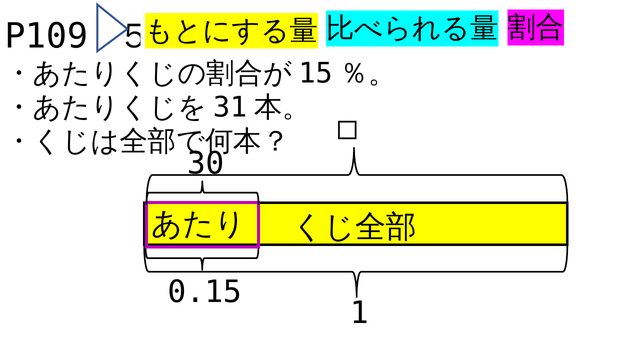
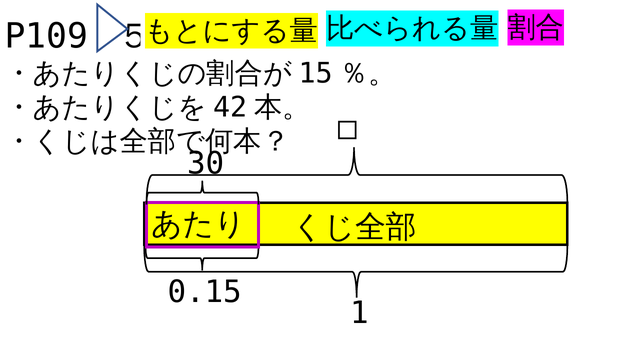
31: 31 -> 42 (230, 108)
